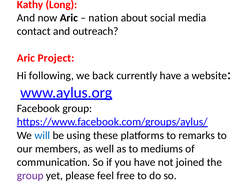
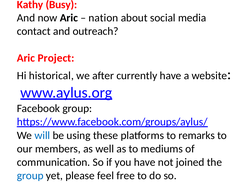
Long: Long -> Busy (61, 5)
following: following -> historical (51, 76)
back: back -> after (103, 76)
group colour: purple -> blue (30, 176)
